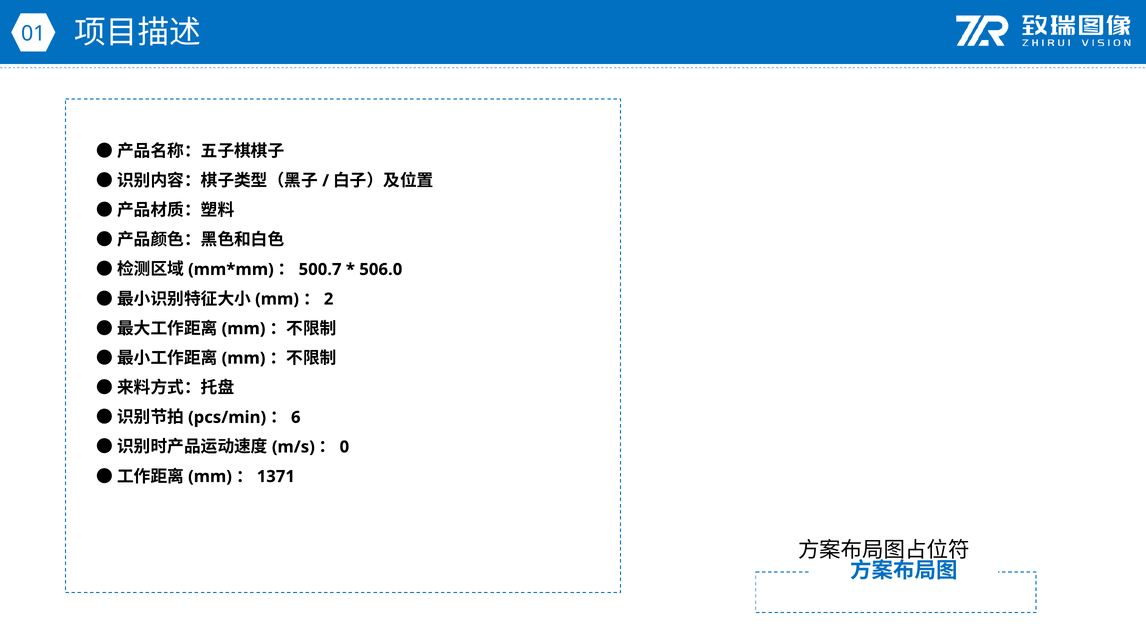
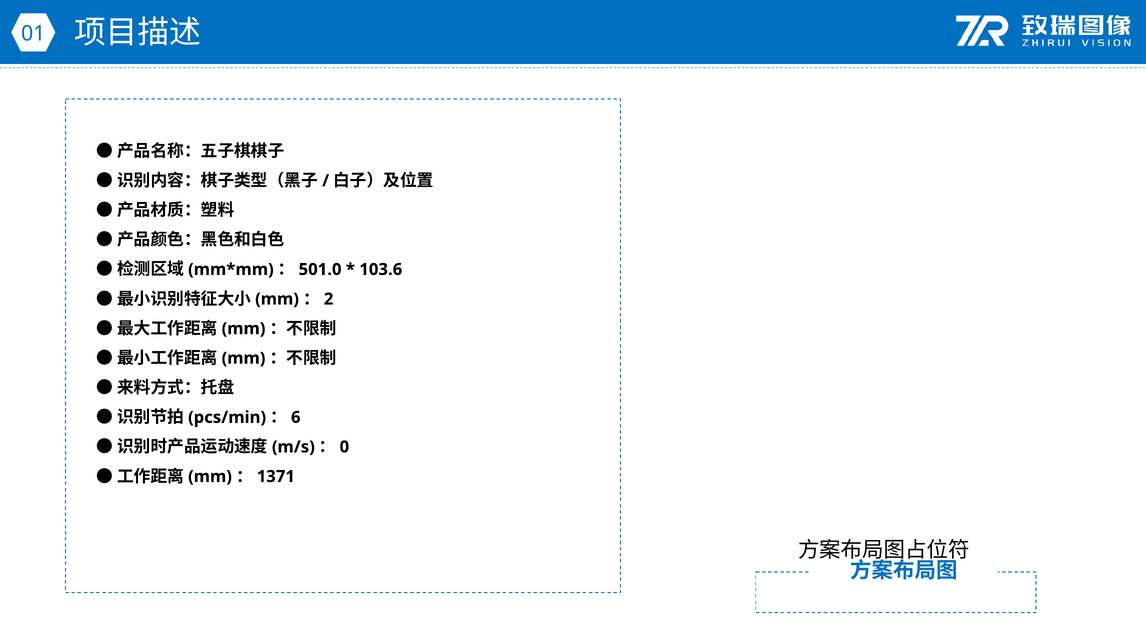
500.7: 500.7 -> 501.0 (320, 270)
506.0: 506.0 -> 103.6 (381, 270)
